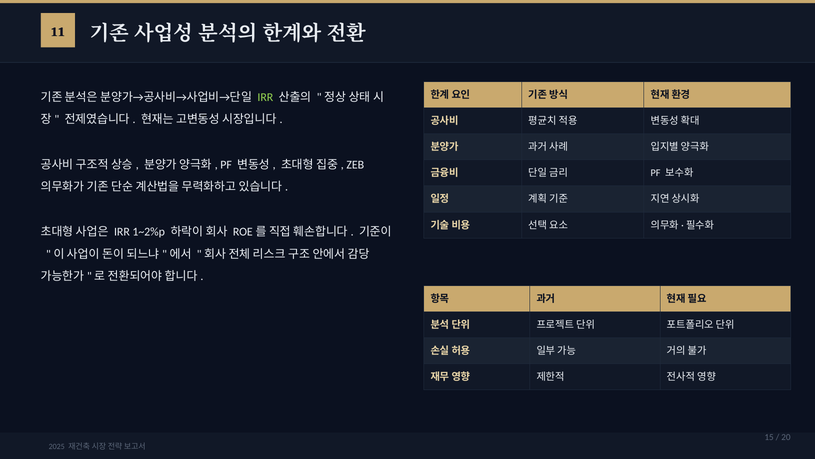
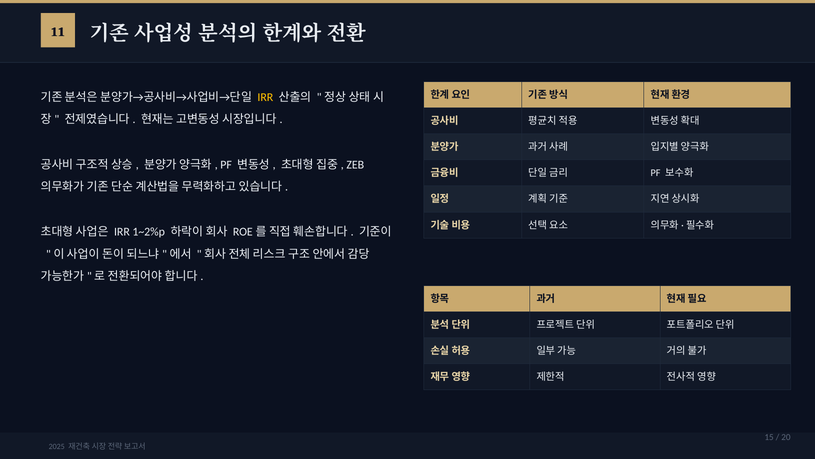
IRR colour: light green -> yellow (265, 97)
